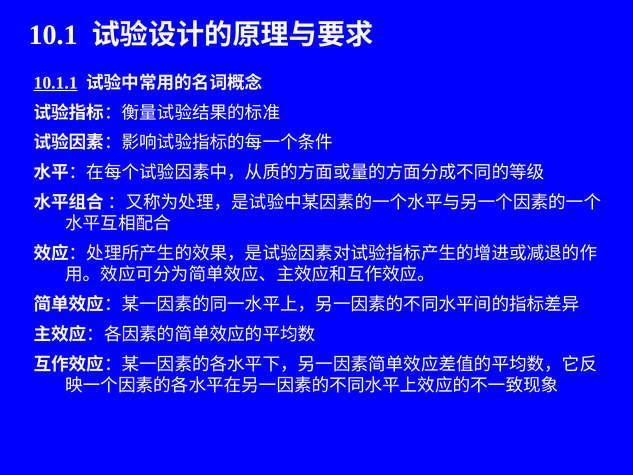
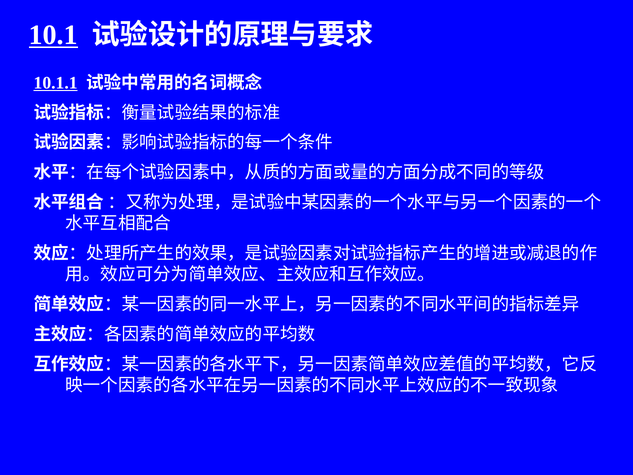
10.1 underline: none -> present (53, 35)
